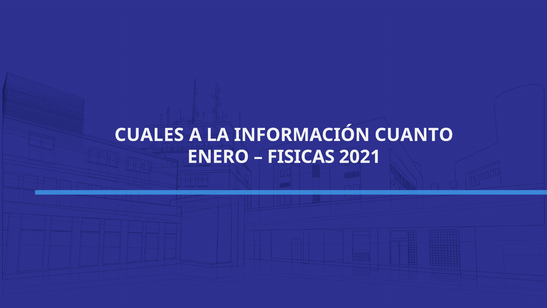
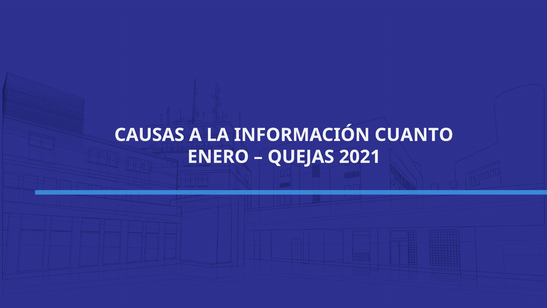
CUALES: CUALES -> CAUSAS (149, 135)
FISICAS: FISICAS -> QUEJAS (301, 157)
